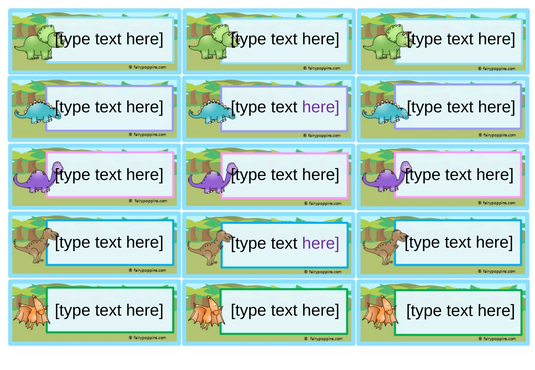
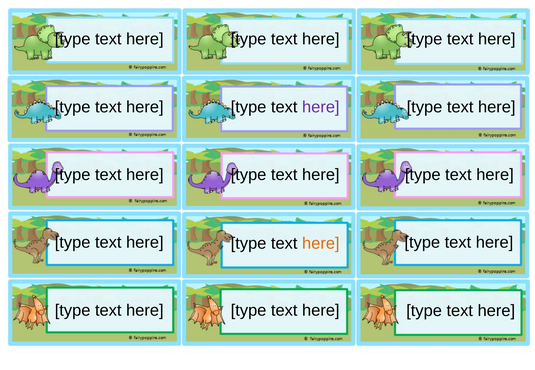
here colour: purple -> orange (321, 244)
